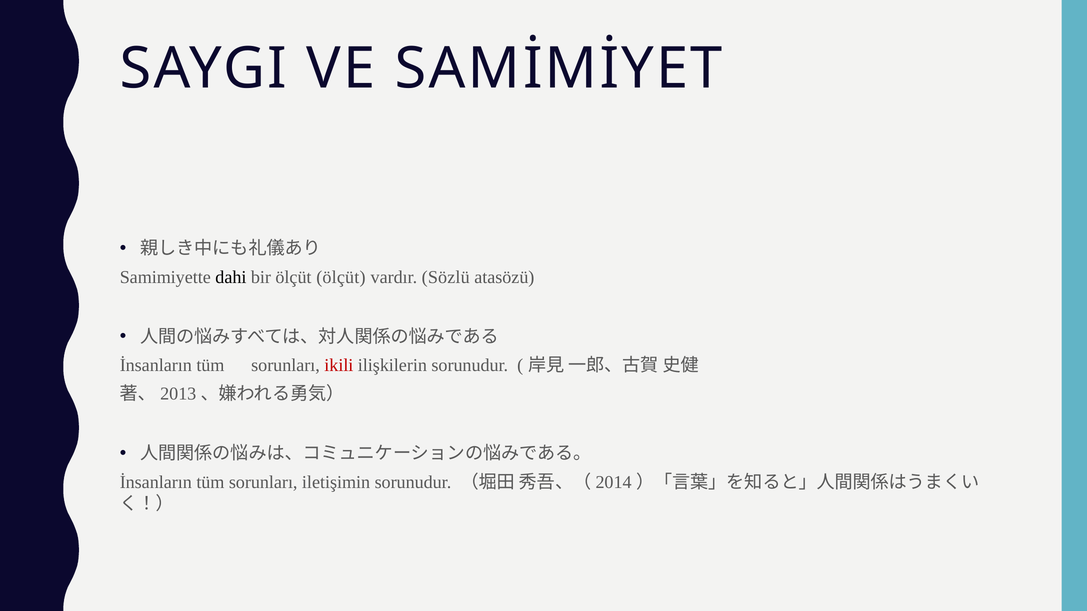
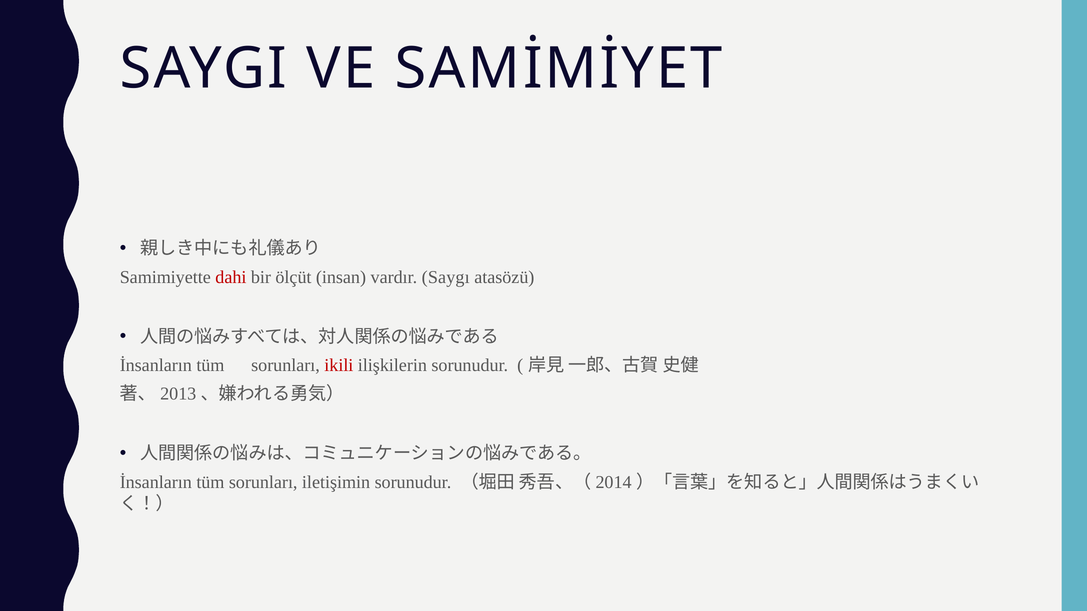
dahi colour: black -> red (231, 277)
ölçüt ölçüt: ölçüt -> insan (341, 277)
Sözlü: Sözlü -> Saygı (446, 277)
